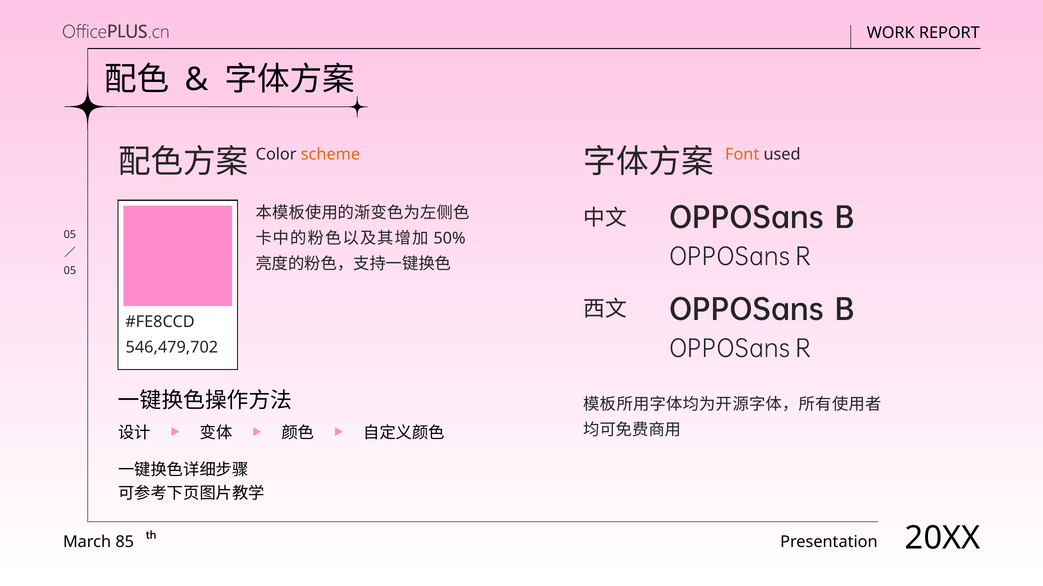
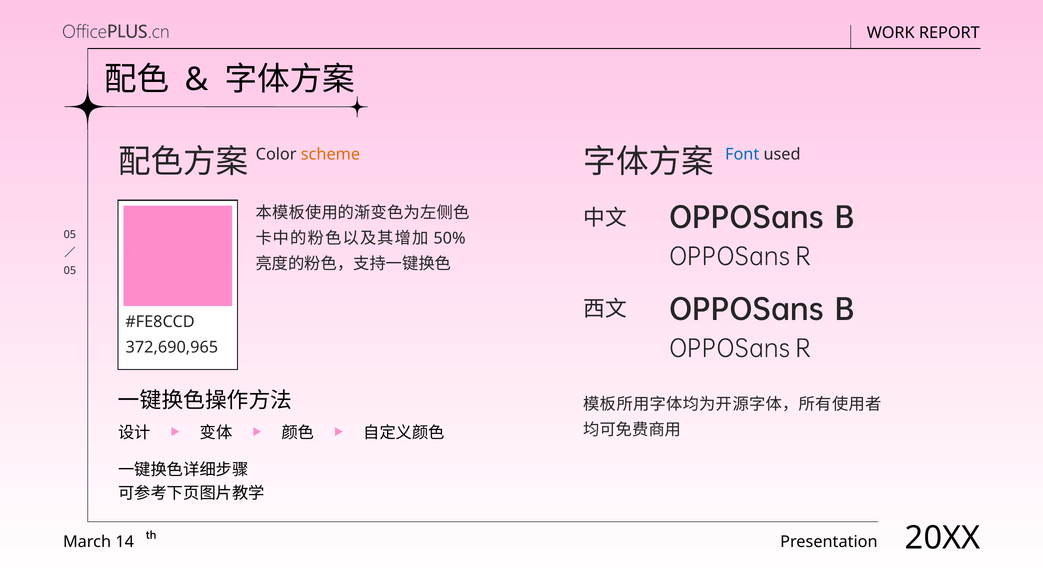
Font colour: orange -> blue (742, 155)
546,479,702: 546,479,702 -> 372,690,965 (172, 348)
85: 85 -> 14 (125, 543)
